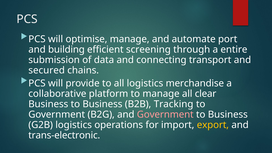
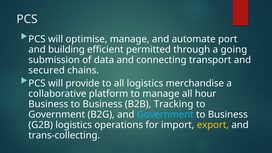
screening: screening -> permitted (148, 50)
entire: entire -> going (234, 50)
clear: clear -> hour (206, 94)
Government colour: pink -> light blue (165, 115)
trans-electronic: trans-electronic -> trans-collecting (64, 135)
